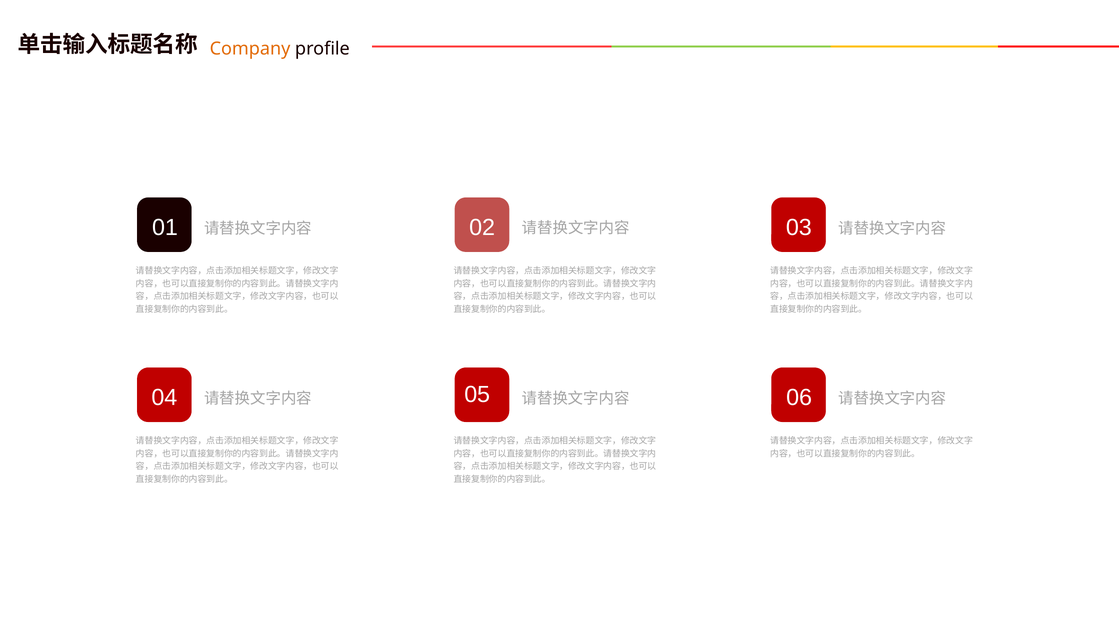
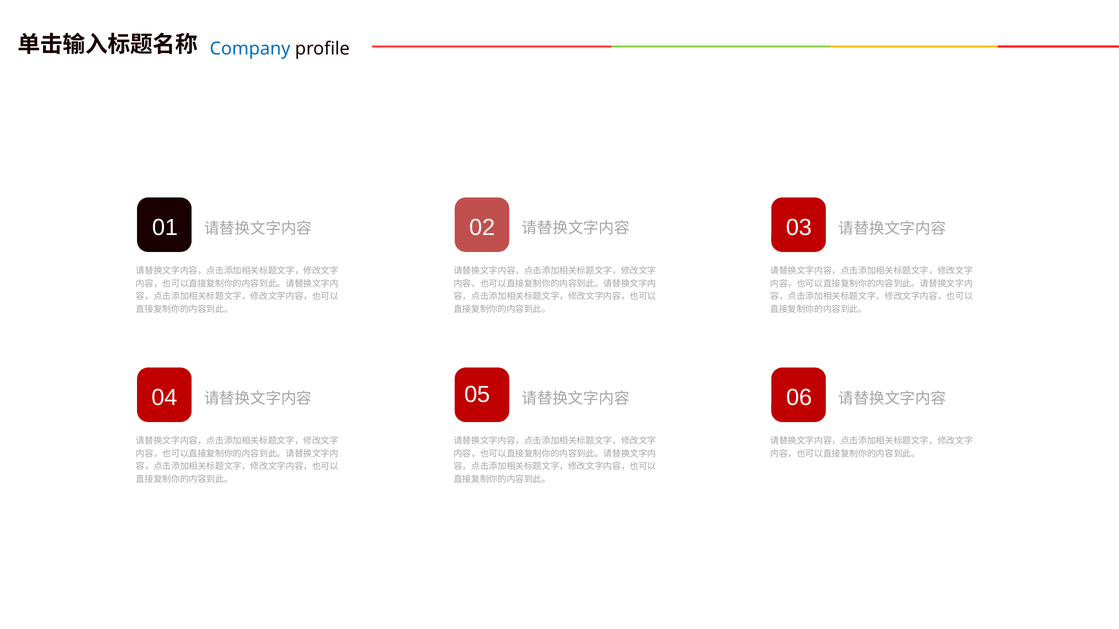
Company colour: orange -> blue (250, 49)
